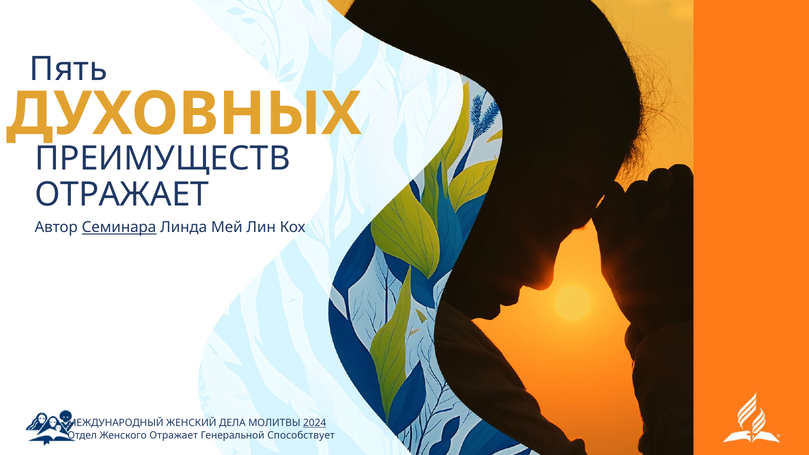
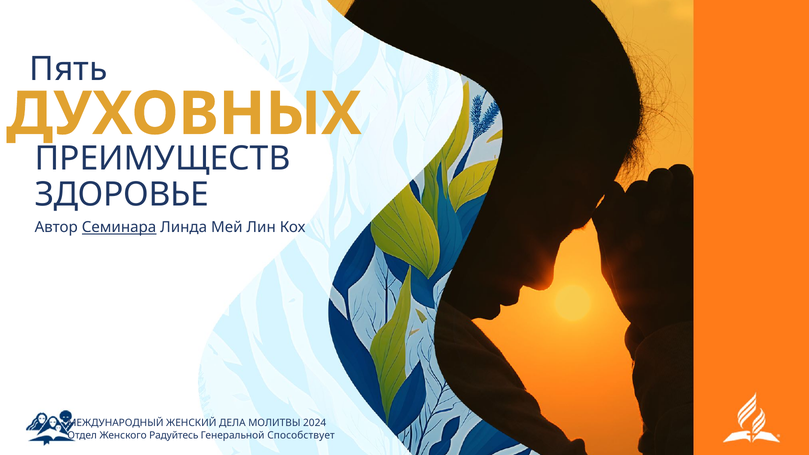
ОТРАЖАЕТ: ОТРАЖАЕТ -> ЗДОРОВЬЕ (122, 195)
2024 underline: present -> none (315, 423)
Женского Отражает: Отражает -> Радуйтесь (174, 435)
